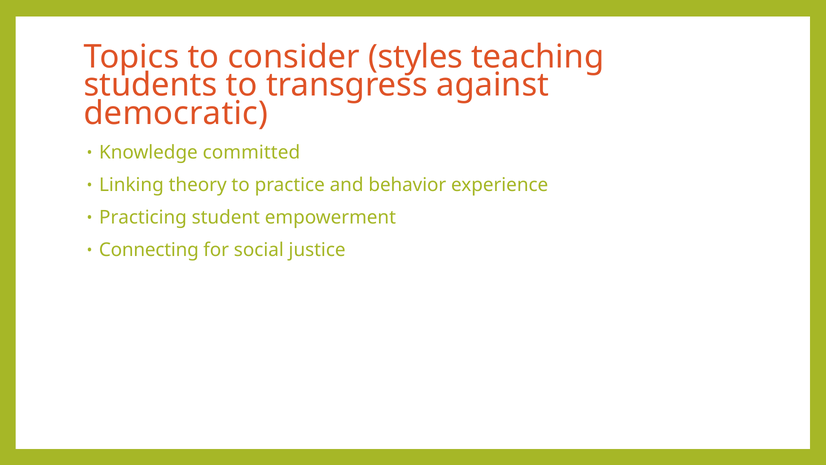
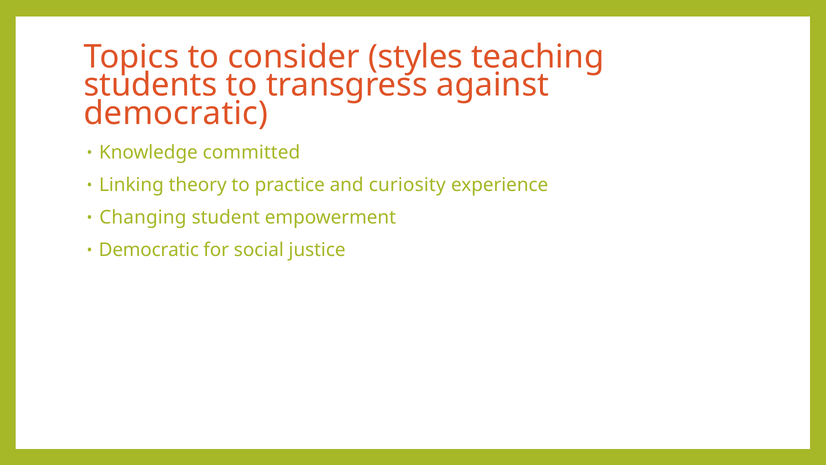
behavior: behavior -> curiosity (407, 185)
Practicing: Practicing -> Changing (143, 218)
Connecting: Connecting -> Democratic (149, 250)
